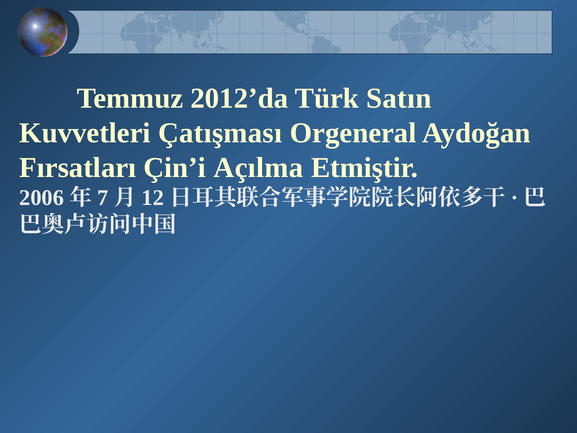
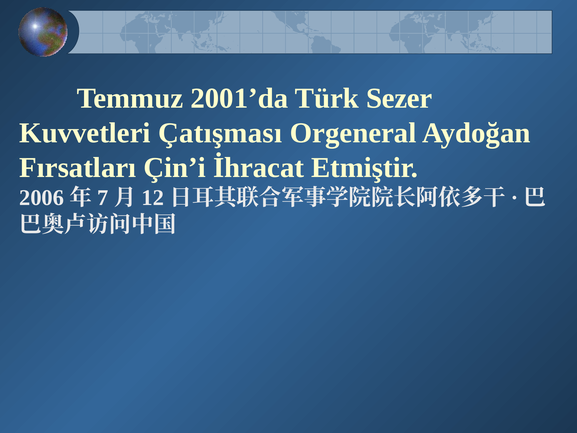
2012’da: 2012’da -> 2001’da (239, 98)
Satın: Satın -> Sezer (399, 98)
Açılma: Açılma -> İhracat (259, 167)
